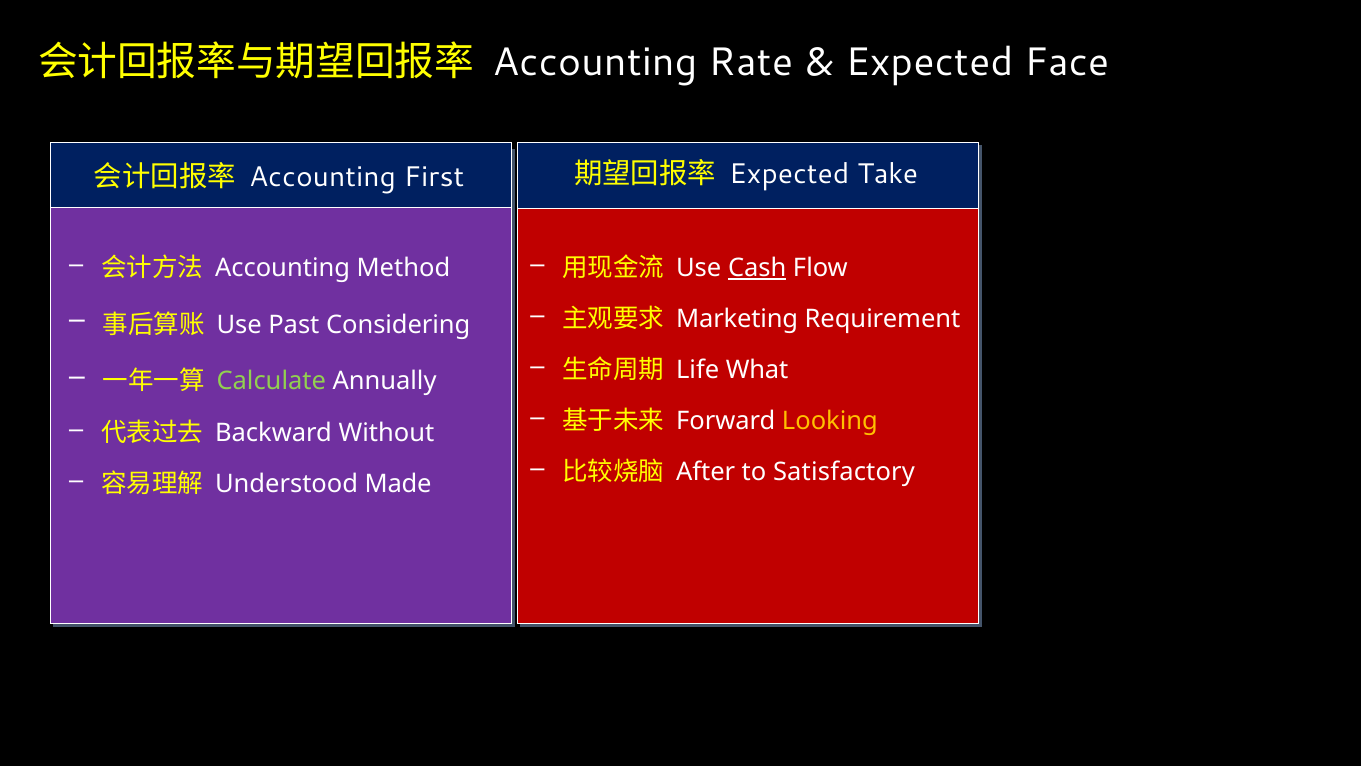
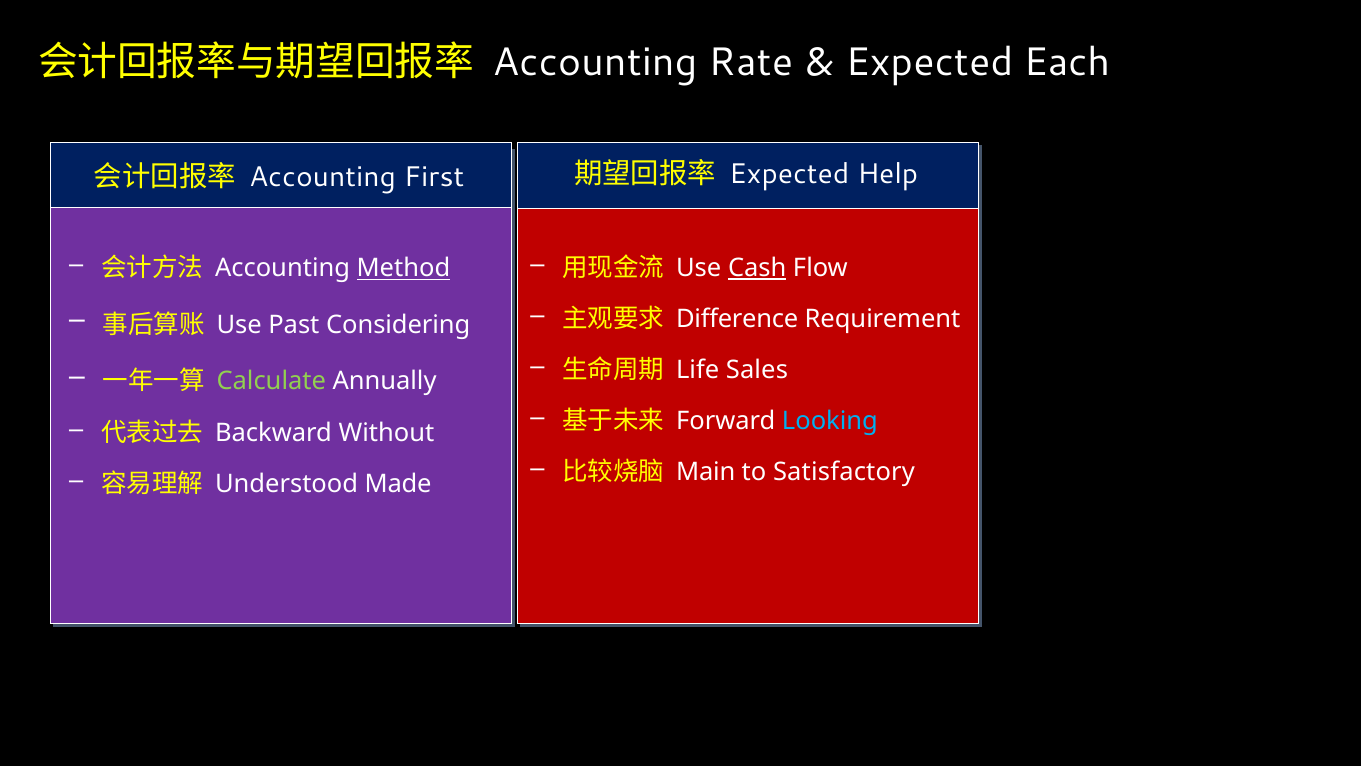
Face: Face -> Each (1067, 63)
Take: Take -> Help (888, 174)
Method underline: none -> present (403, 268)
Marketing: Marketing -> Difference (737, 319)
What: What -> Sales (757, 370)
Looking colour: yellow -> light blue (830, 421)
After: After -> Main (706, 472)
